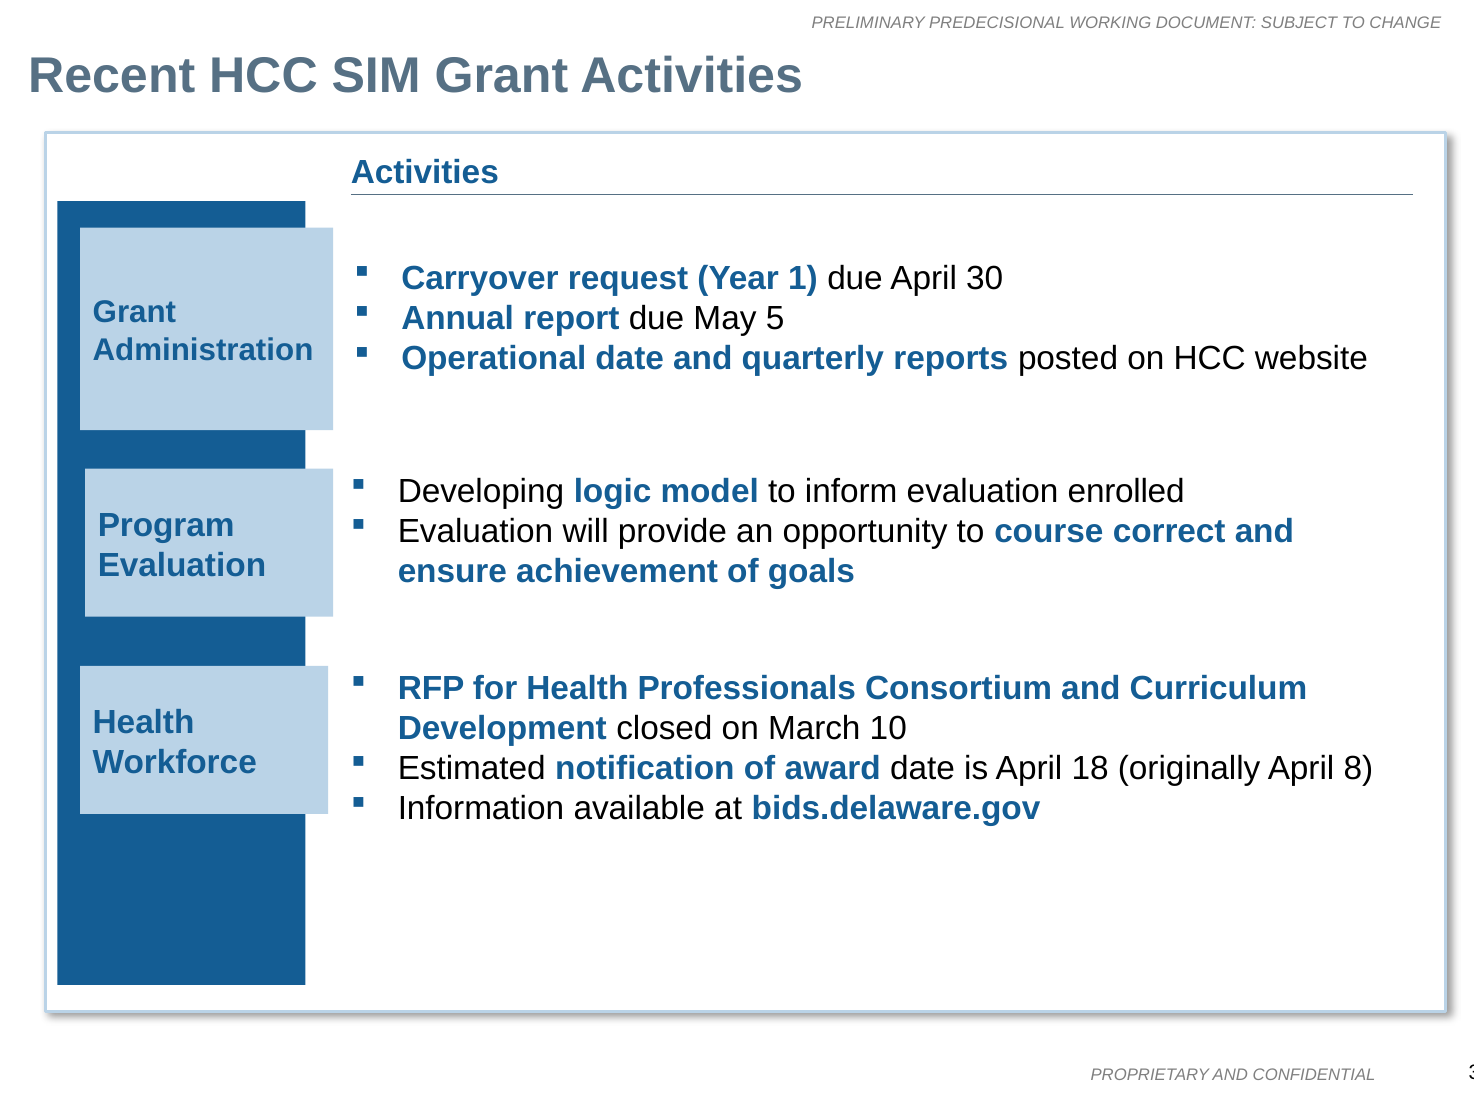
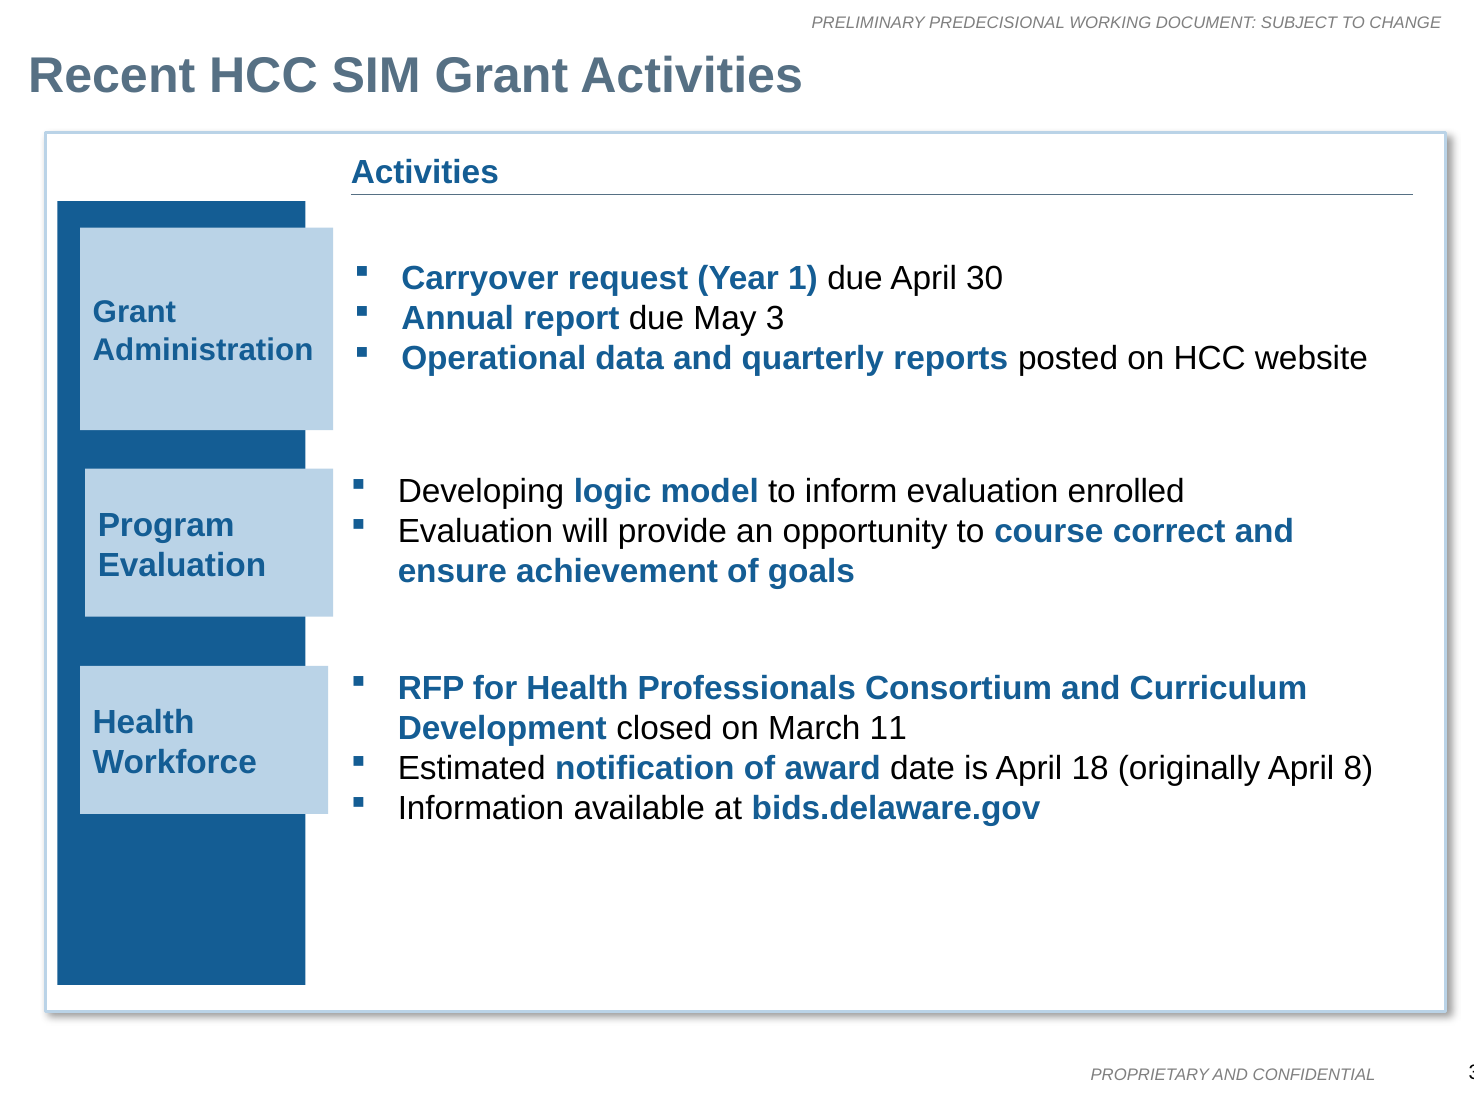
May 5: 5 -> 3 (775, 318)
Operational date: date -> data (630, 358)
10: 10 -> 11 (888, 728)
